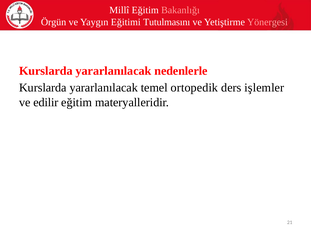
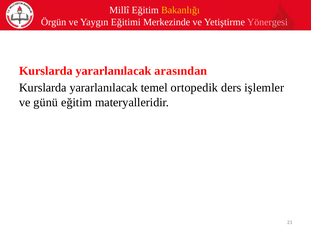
Bakanlığı colour: pink -> yellow (180, 10)
Tutulmasını: Tutulmasını -> Merkezinde (167, 22)
nedenlerle: nedenlerle -> arasından (181, 71)
edilir: edilir -> günü (46, 102)
